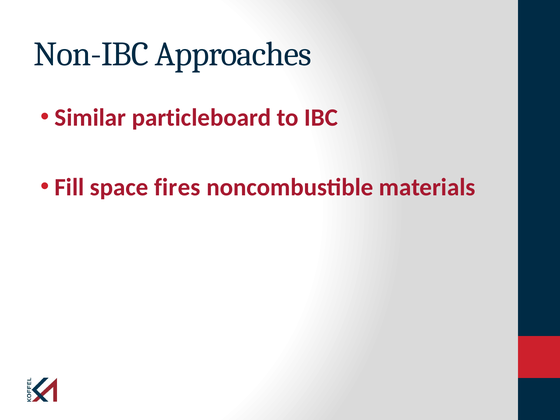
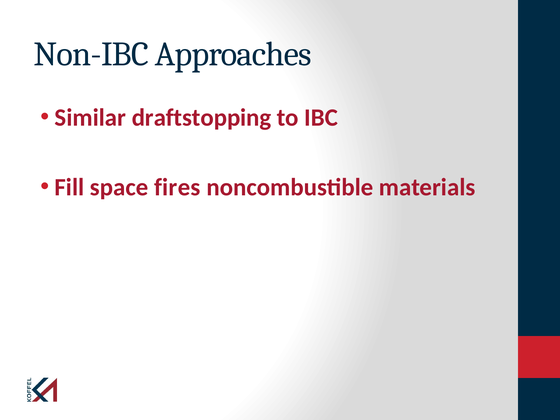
particleboard: particleboard -> draftstopping (202, 117)
